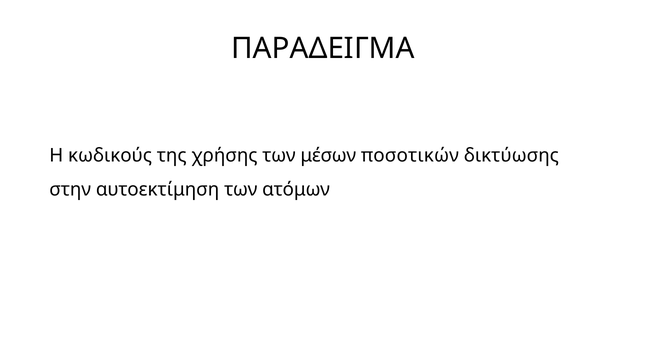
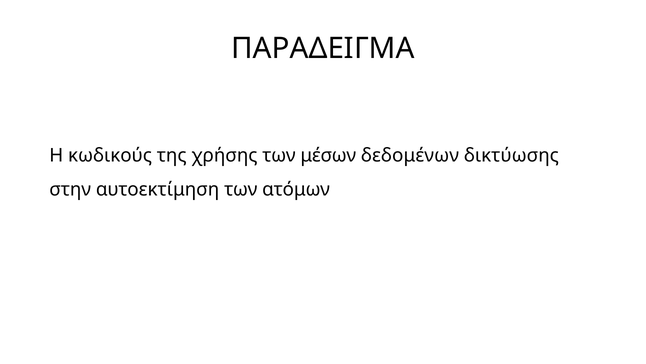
ποσοτικών: ποσοτικών -> δεδομένων (410, 155)
